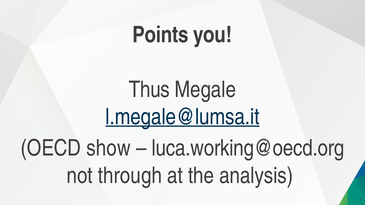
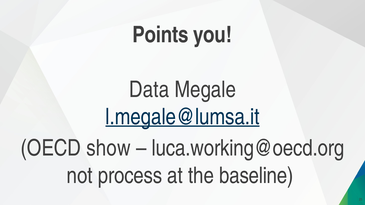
Thus: Thus -> Data (149, 90)
through: through -> process (130, 176)
analysis: analysis -> baseline (256, 176)
